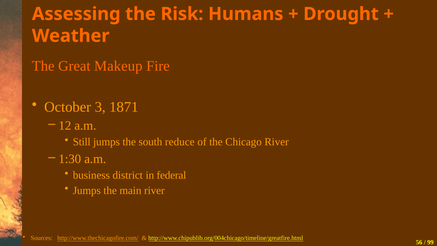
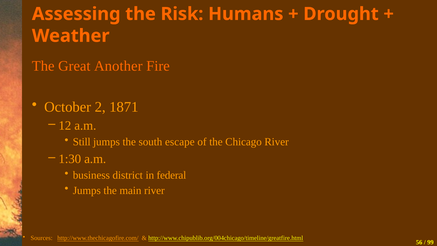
Makeup: Makeup -> Another (118, 66)
3: 3 -> 2 (100, 107)
reduce: reduce -> escape (180, 142)
